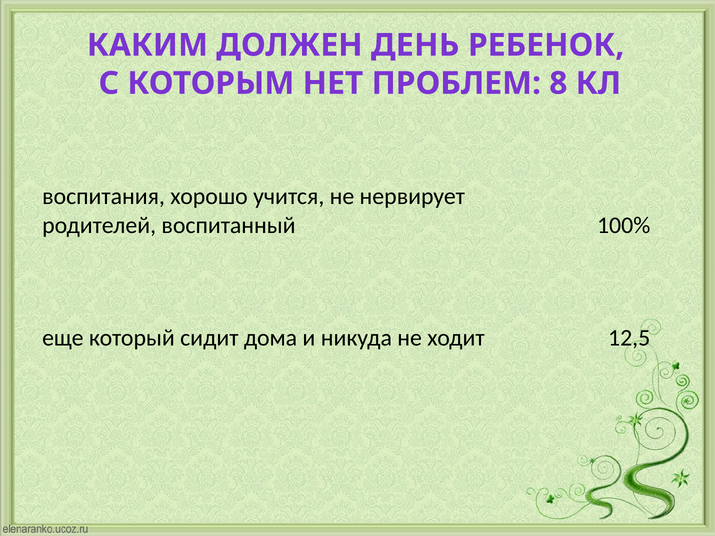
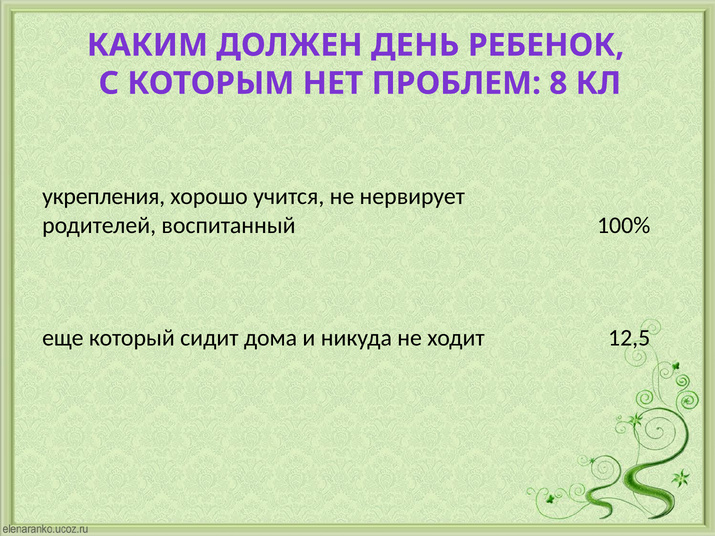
воспитания: воспитания -> укрепления (104, 197)
